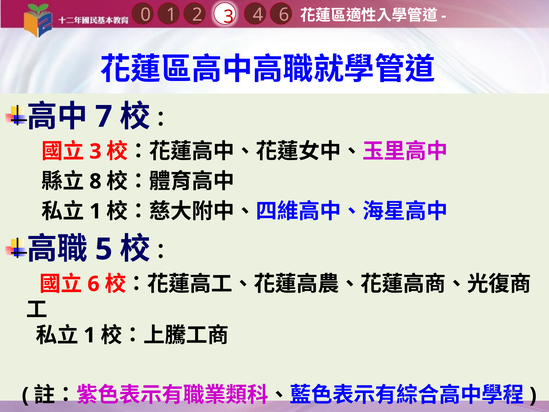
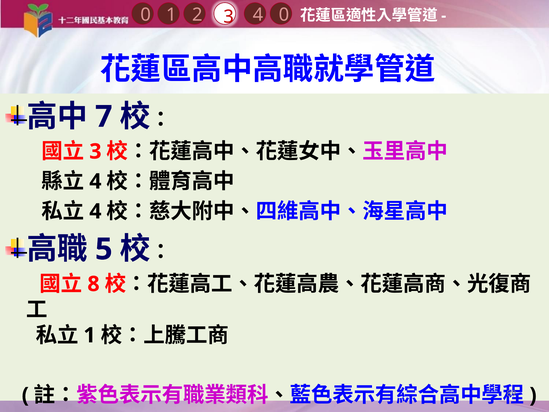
4 6: 6 -> 0 (284, 15)
8: 8 -> 4 (95, 181)
1: 1 -> 4 (95, 211)
6: 6 -> 8 (93, 284)
